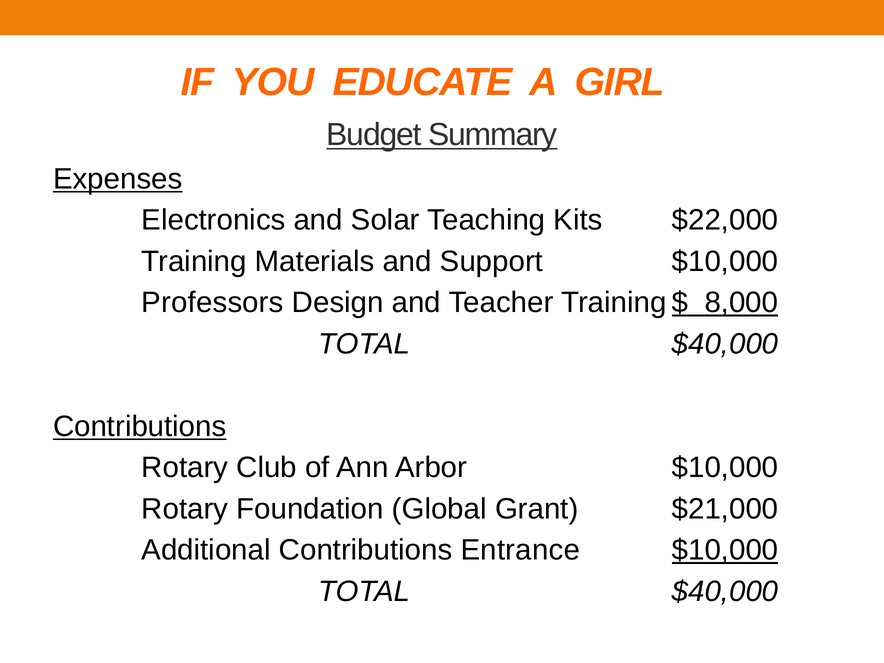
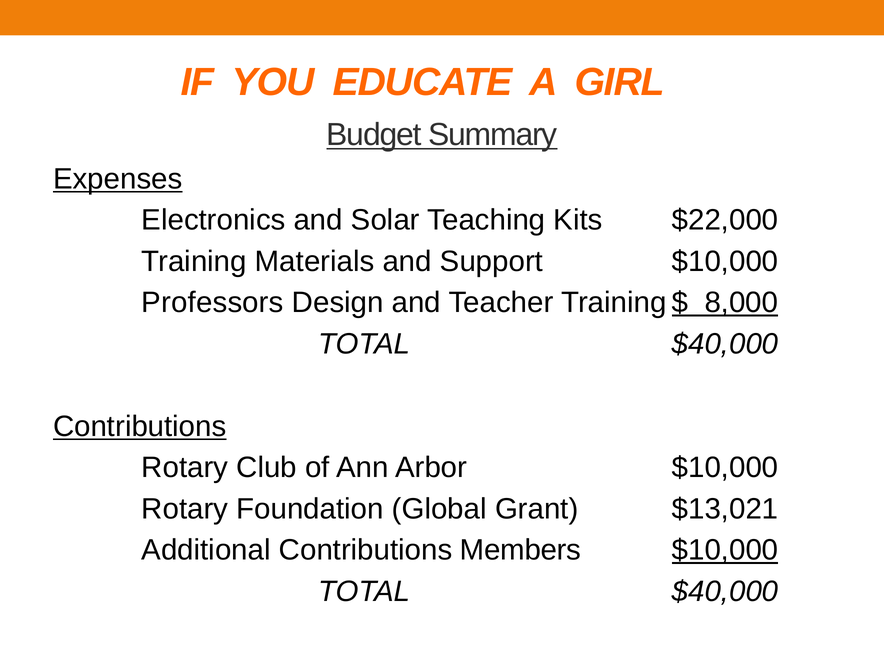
$21,000: $21,000 -> $13,021 (725, 509)
Entrance: Entrance -> Members (521, 550)
